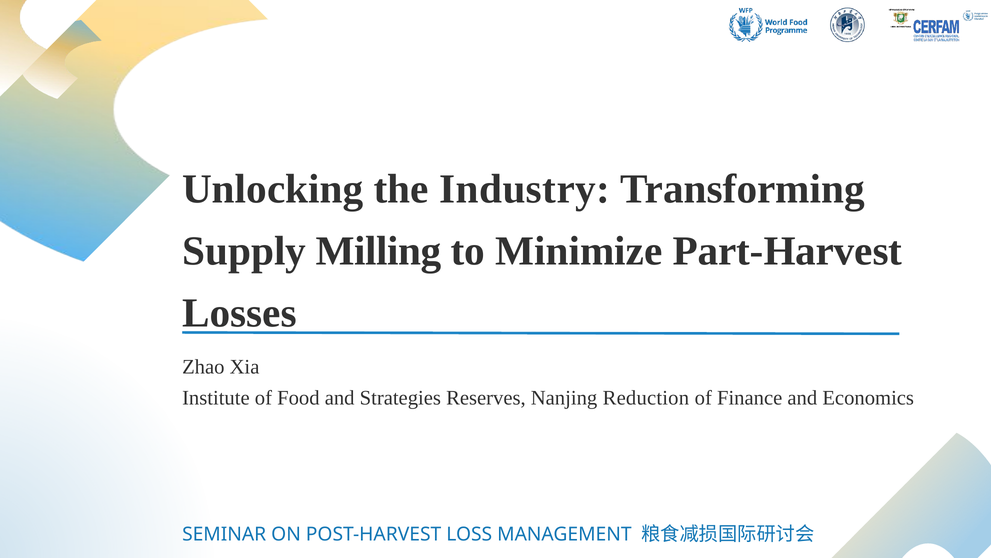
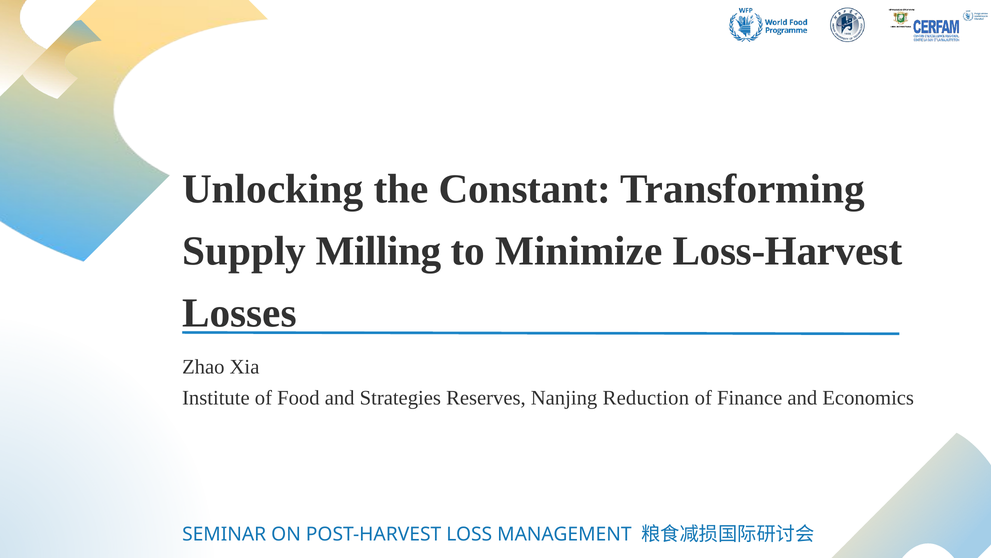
Industry: Industry -> Constant (525, 189)
Part-Harvest: Part-Harvest -> Loss-Harvest (788, 251)
